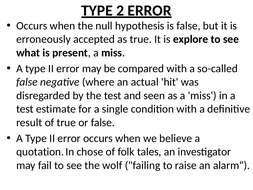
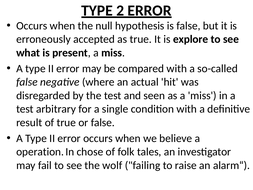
estimate: estimate -> arbitrary (56, 109)
quotation: quotation -> operation (40, 152)
